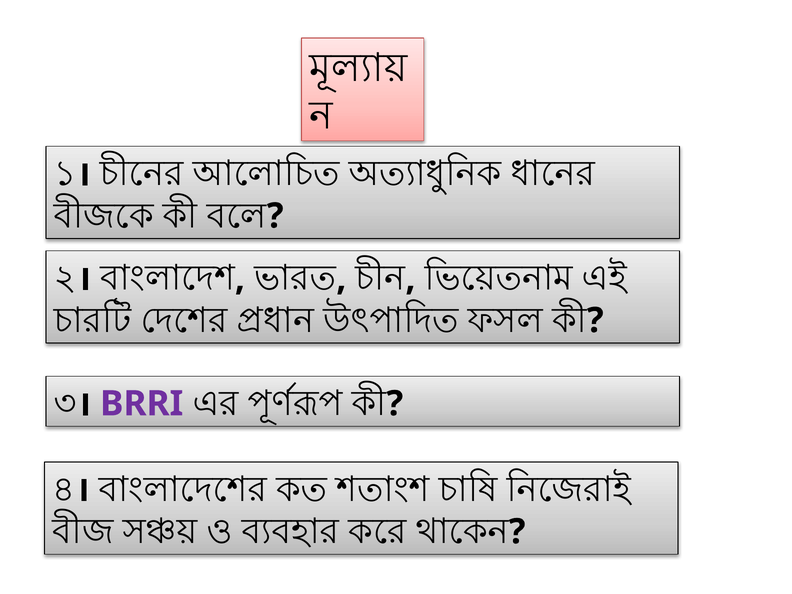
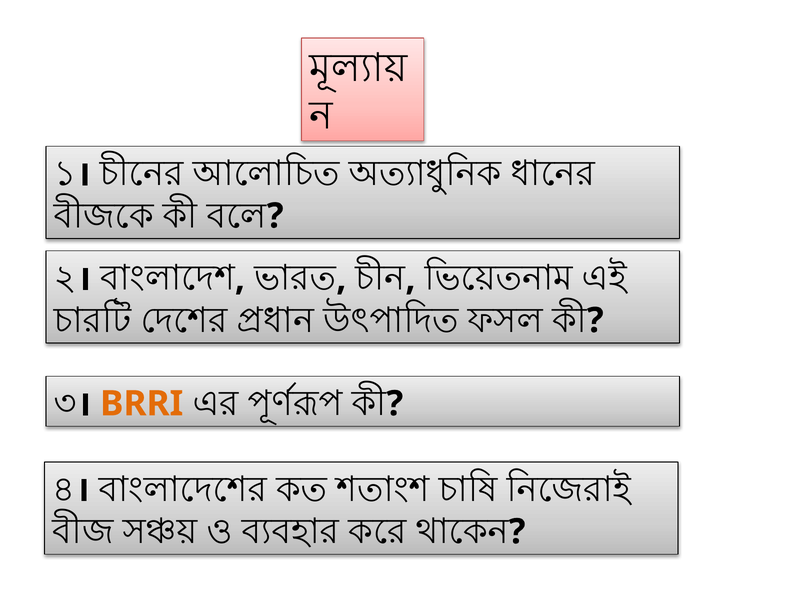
BRRI colour: purple -> orange (142, 404)
